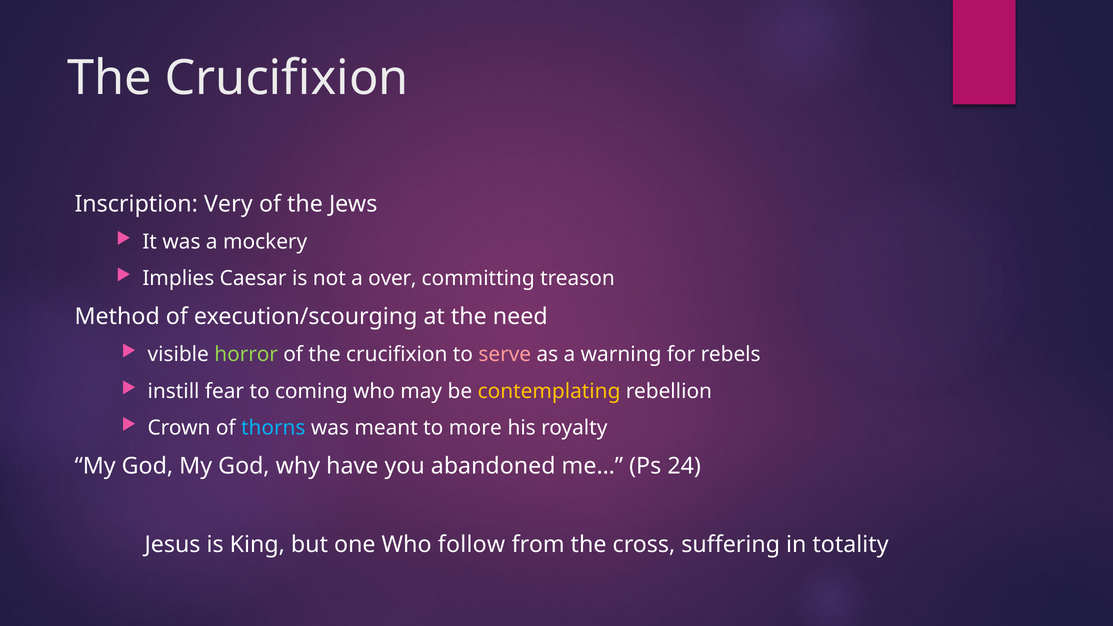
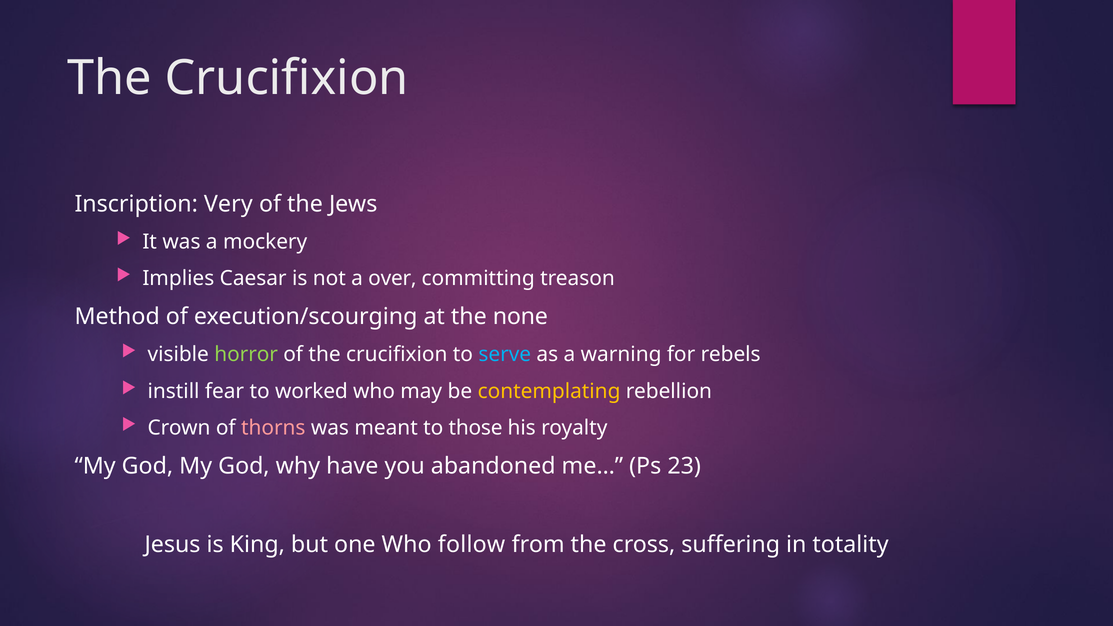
need: need -> none (520, 317)
serve colour: pink -> light blue (505, 355)
coming: coming -> worked (311, 391)
thorns colour: light blue -> pink (273, 428)
more: more -> those (476, 428)
24: 24 -> 23 (684, 466)
